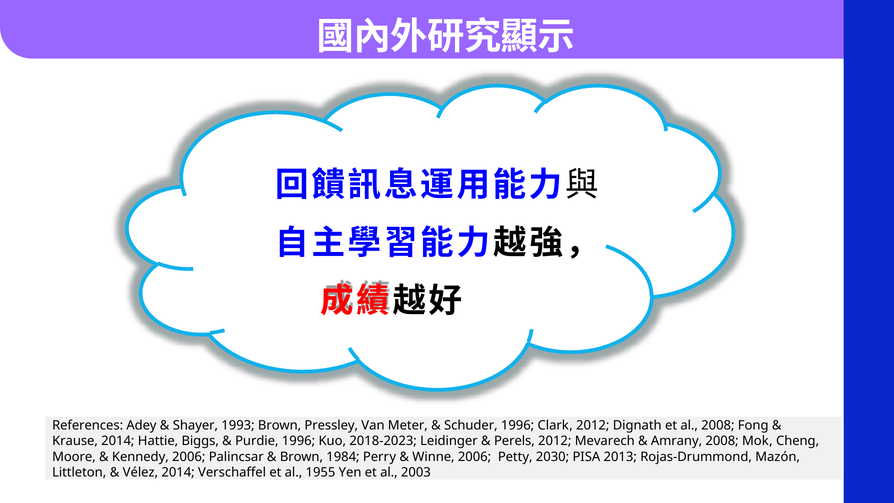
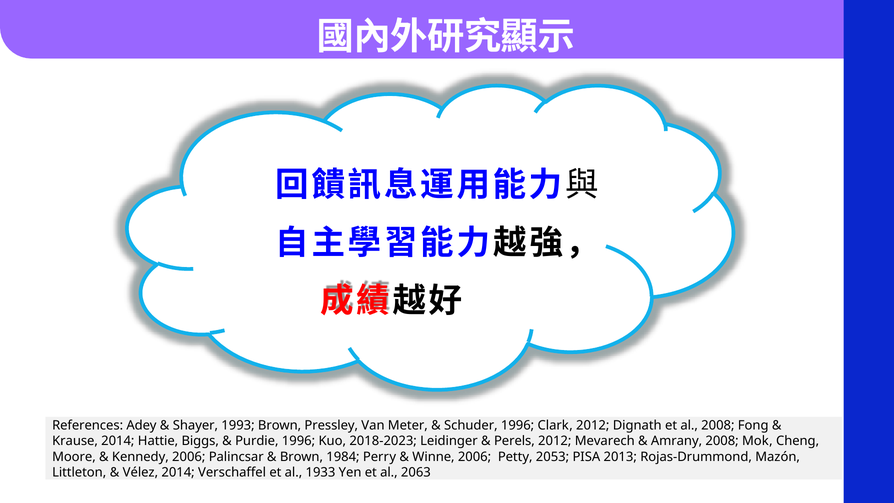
2030: 2030 -> 2053 (553, 457)
1955: 1955 -> 1933 (320, 472)
2003: 2003 -> 2063 (416, 472)
